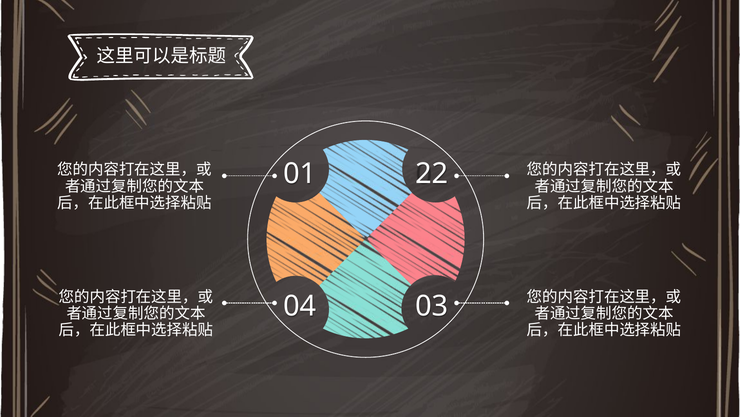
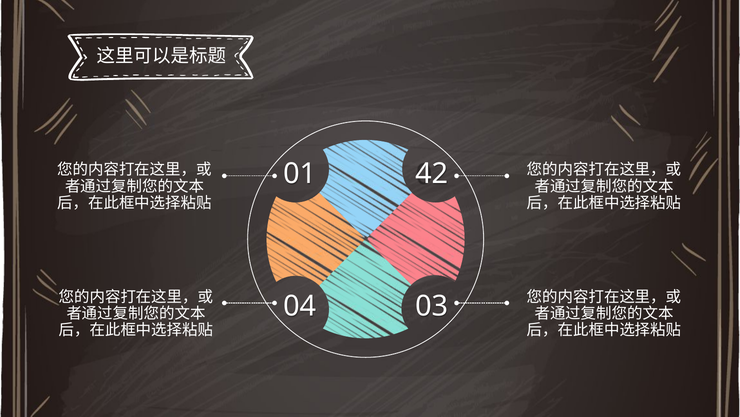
22: 22 -> 42 (432, 174)
